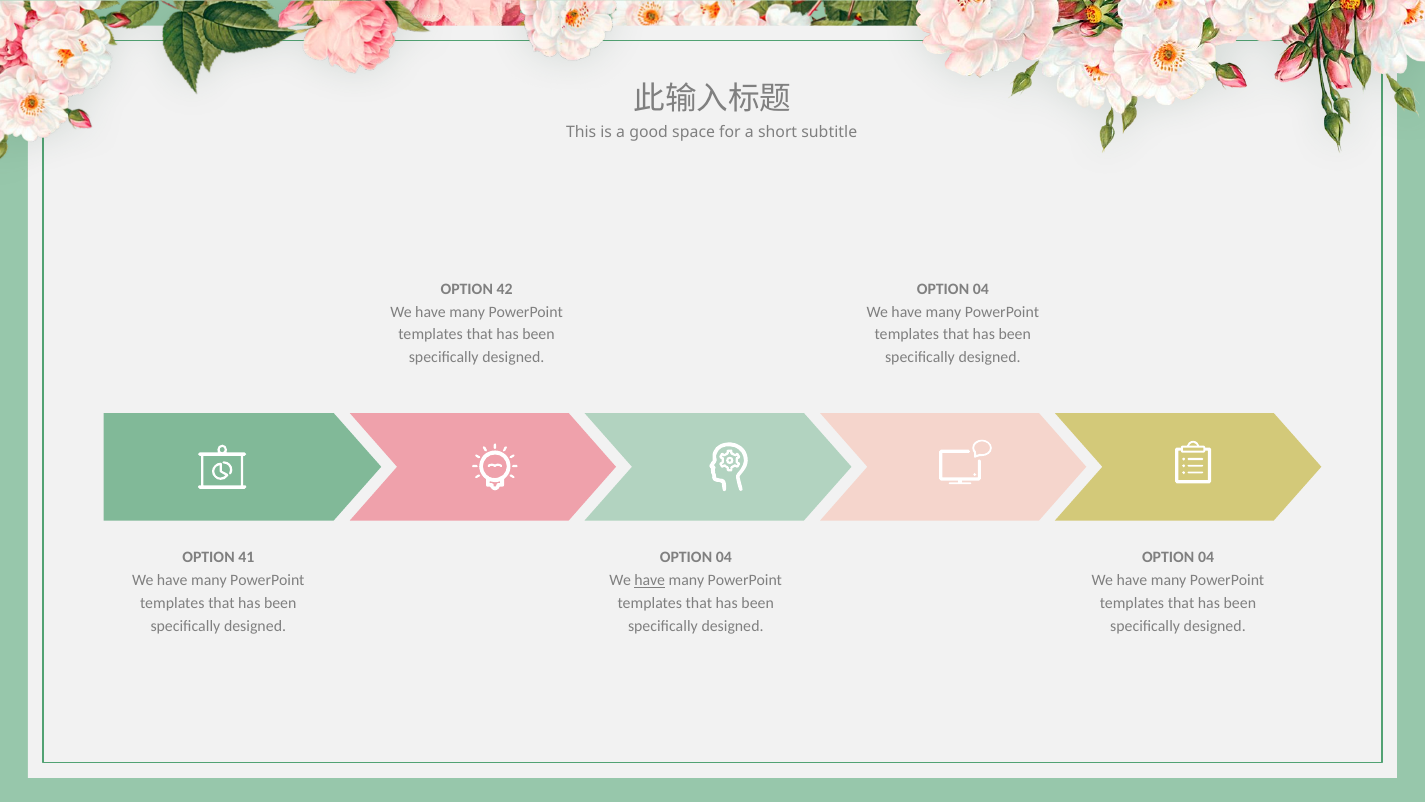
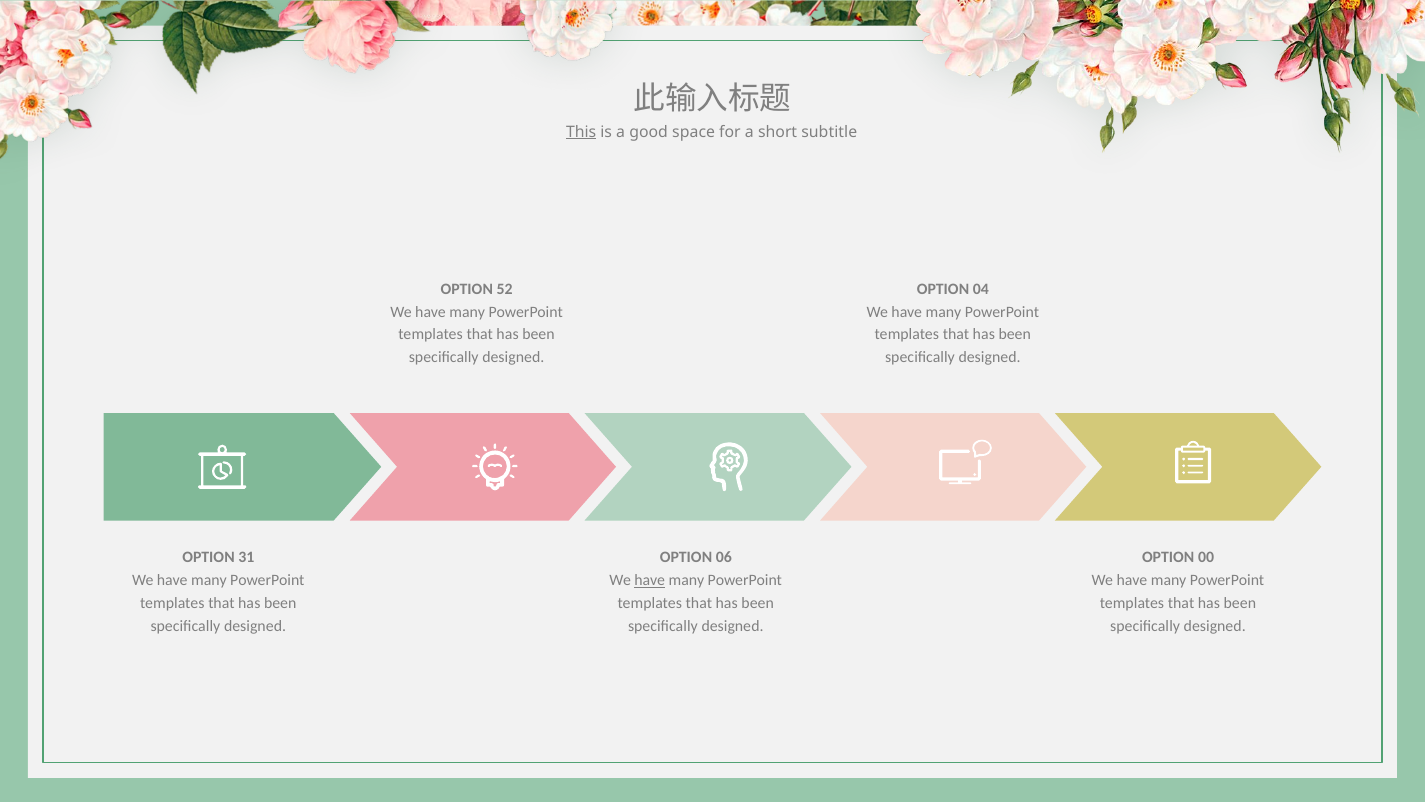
This underline: none -> present (581, 132)
42: 42 -> 52 (505, 289)
41: 41 -> 31 (246, 557)
04: 04 -> 06 (724, 557)
04: 04 -> 00 (1206, 557)
